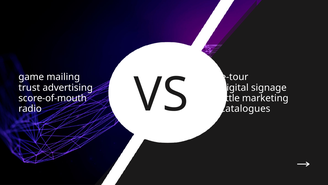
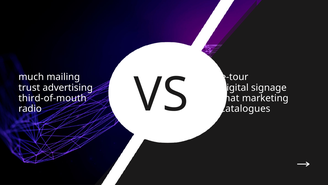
game: game -> much (31, 77)
score-of-mouth: score-of-mouth -> third-of-mouth (52, 98)
little: little -> that (230, 98)
